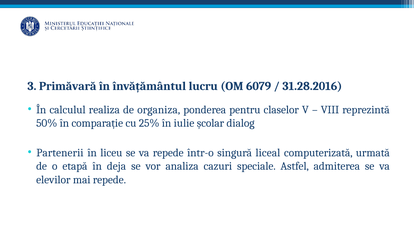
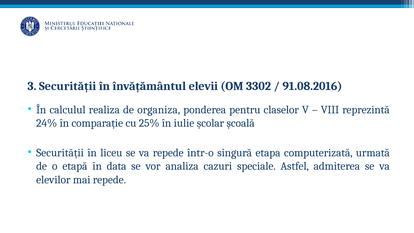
3 Primăvară: Primăvară -> Securității (68, 86)
lucru: lucru -> elevii (203, 86)
6079: 6079 -> 3302 (259, 86)
31.28.2016: 31.28.2016 -> 91.08.2016 (312, 86)
50%: 50% -> 24% (47, 123)
dialog: dialog -> școală (241, 123)
Partenerii: Partenerii -> Securității (60, 153)
liceal: liceal -> etapa (268, 153)
deja: deja -> data (117, 166)
